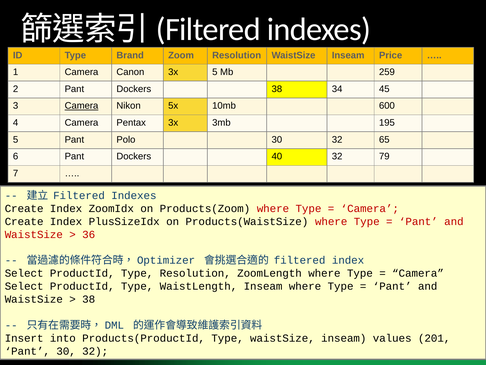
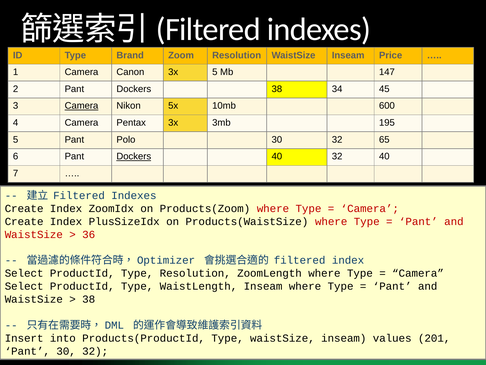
259: 259 -> 147 (387, 72)
Dockers underline: none -> present (134, 156)
32 79: 79 -> 40 (384, 156)
